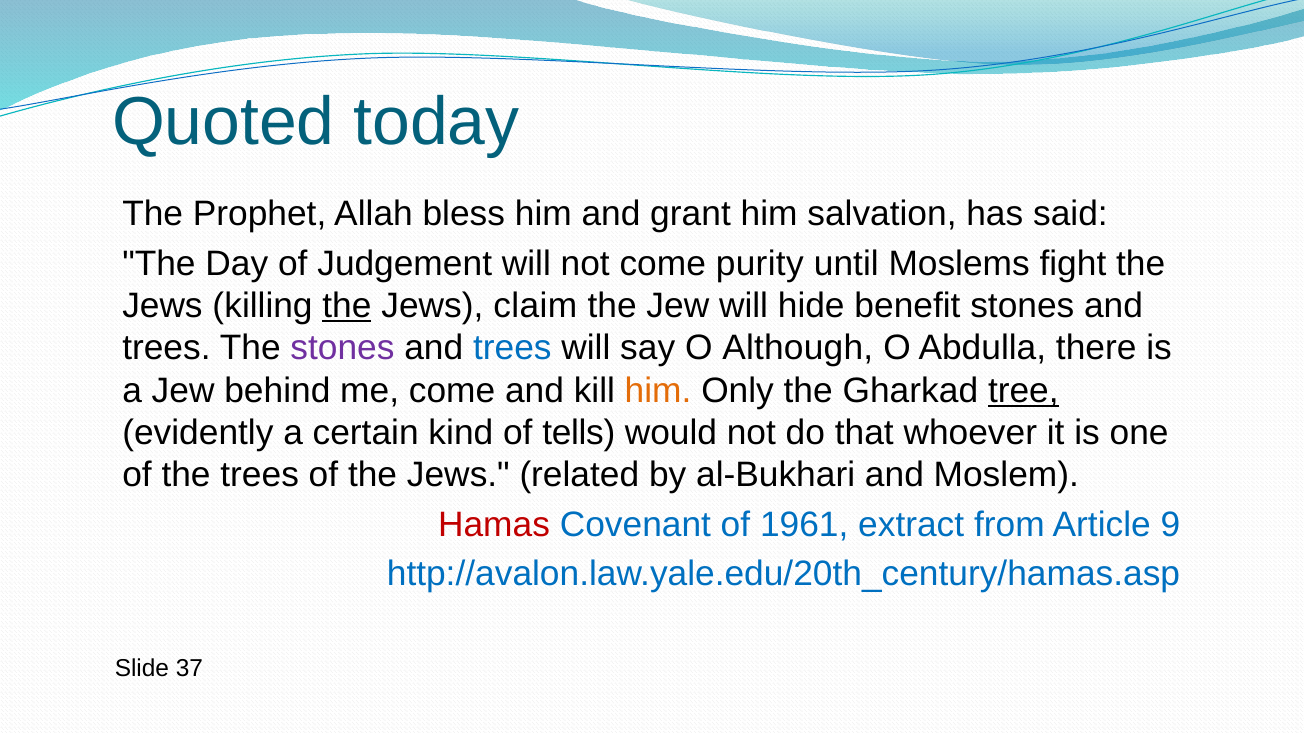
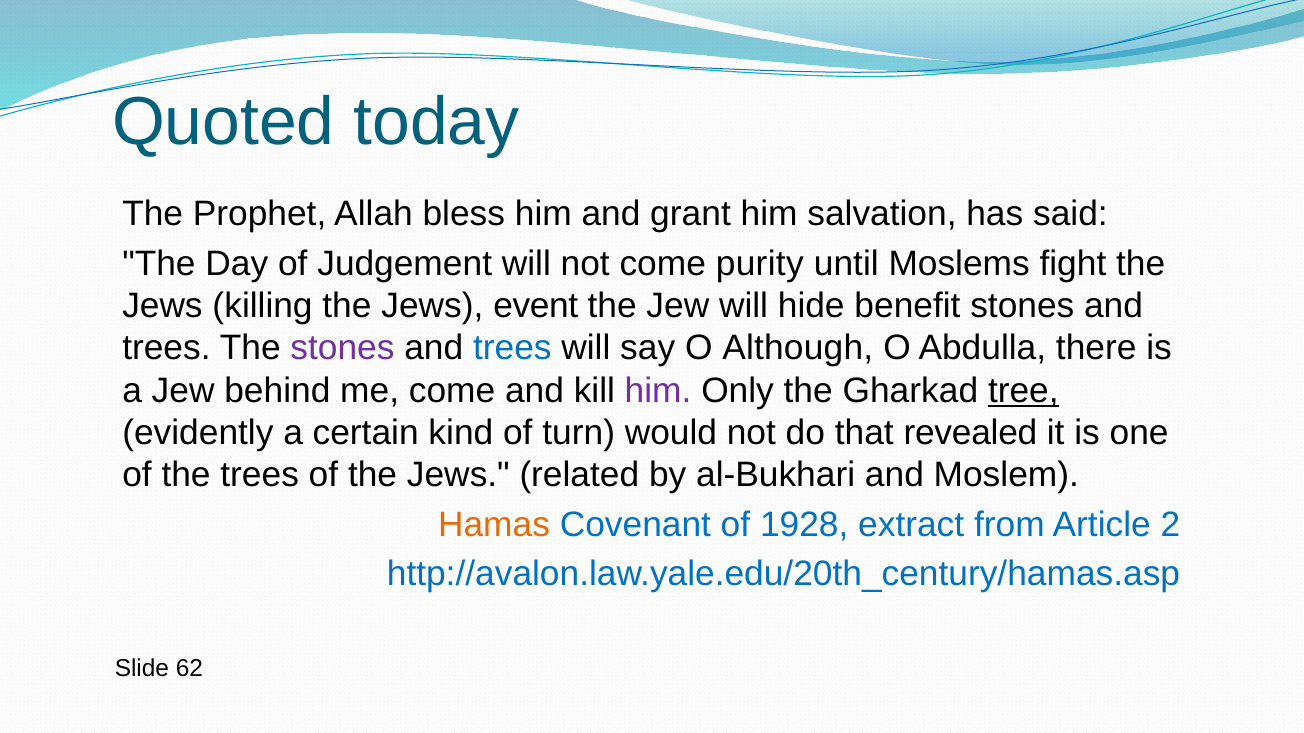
the underline: present -> none (347, 306)
claim: claim -> event (536, 306)
him colour: orange -> purple (658, 391)
tells: tells -> turn (579, 433)
whoever: whoever -> revealed (970, 433)
Hamas colour: red -> orange (494, 525)
1961: 1961 -> 1928 (804, 525)
9: 9 -> 2 (1170, 525)
37: 37 -> 62 (189, 669)
